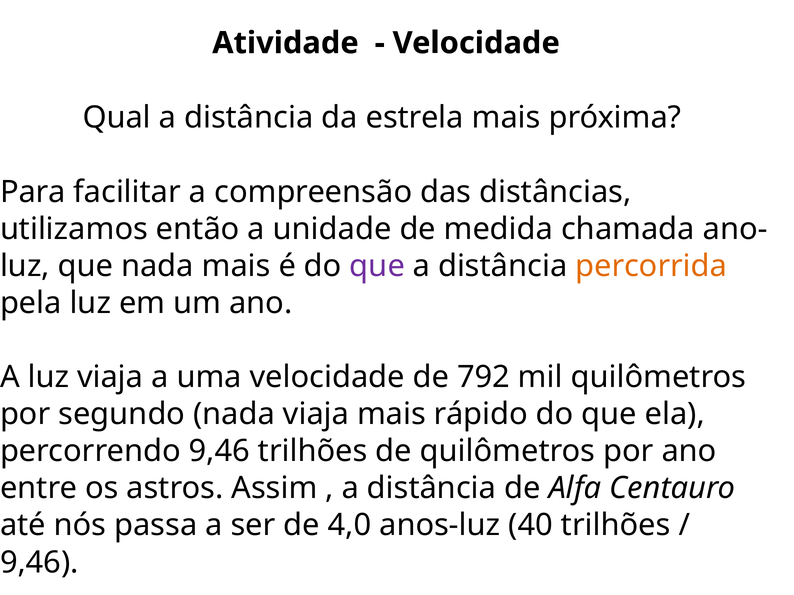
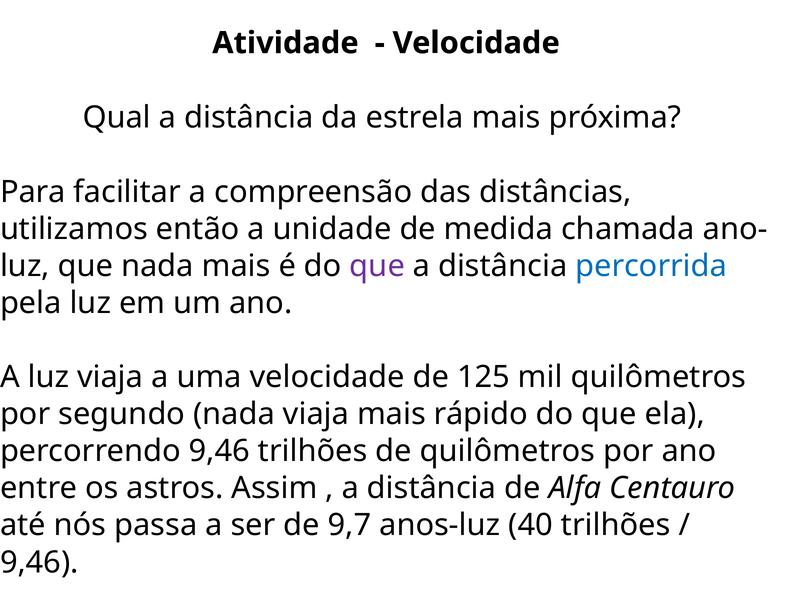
percorrida colour: orange -> blue (651, 266)
792: 792 -> 125 (483, 377)
4,0: 4,0 -> 9,7 (349, 526)
